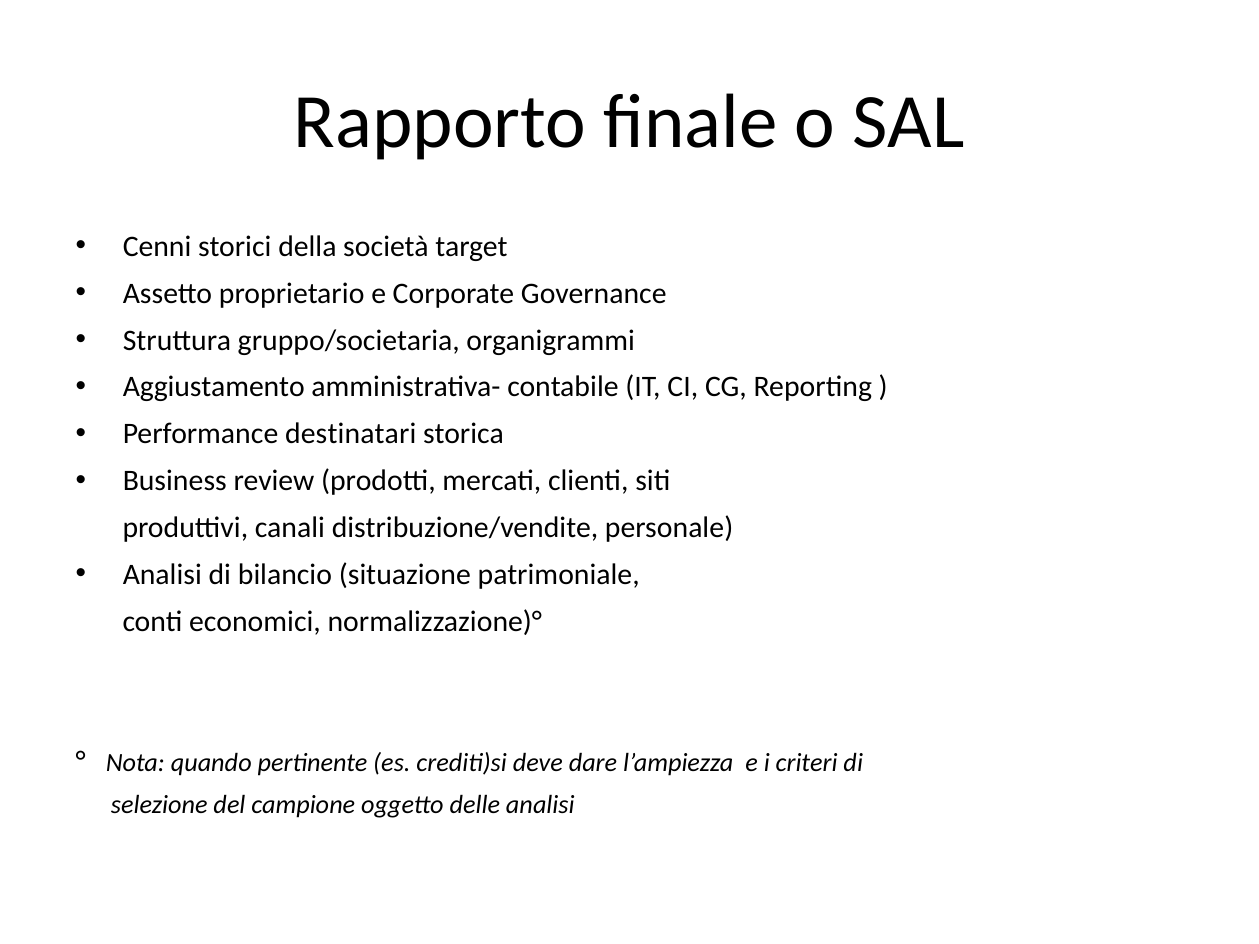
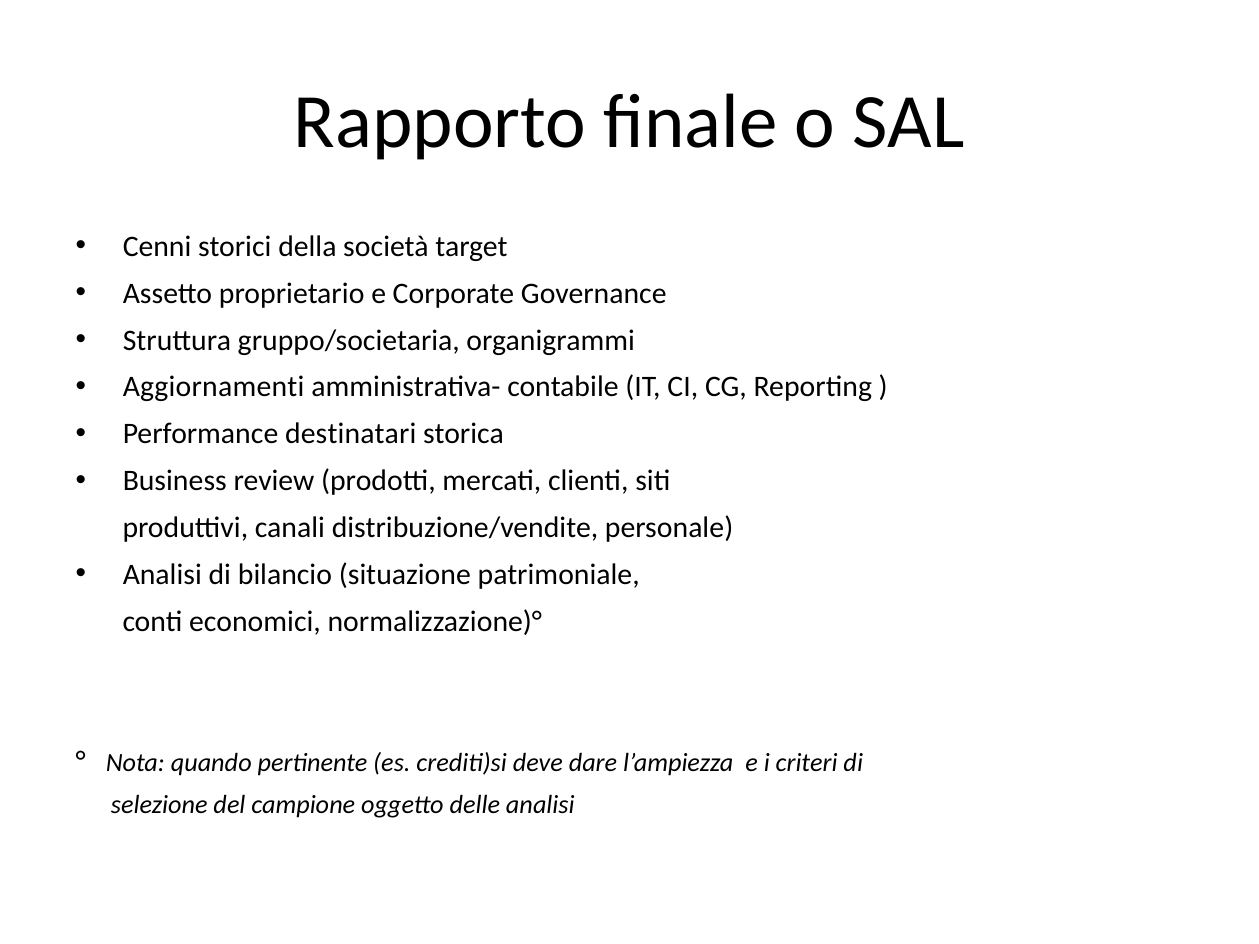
Aggiustamento: Aggiustamento -> Aggiornamenti (214, 387)
